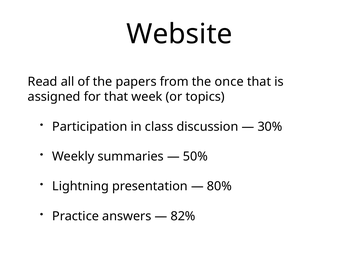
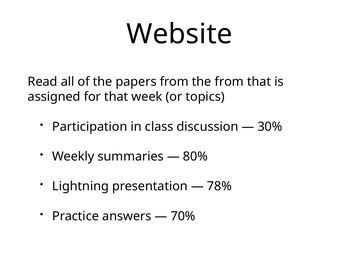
the once: once -> from (229, 82)
50%: 50% -> 80% (195, 157)
80%: 80% -> 78% (219, 186)
82%: 82% -> 70% (183, 216)
